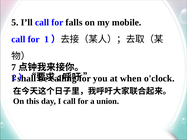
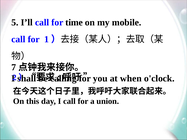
falls: falls -> time (74, 23)
